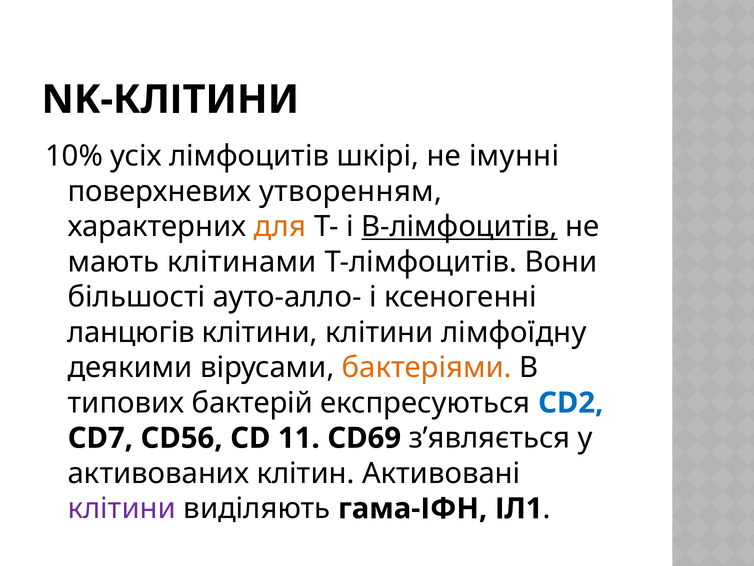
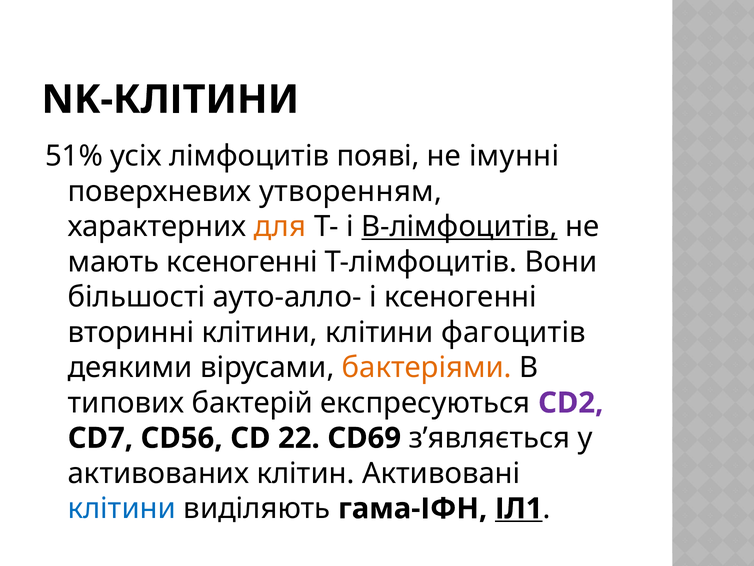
10%: 10% -> 51% (74, 156)
шкірі: шкірі -> появі (378, 156)
мають клітинами: клітинами -> ксеногенні (242, 262)
ланцюгів: ланцюгів -> вторинні (131, 332)
лімфоїдну: лімфоїдну -> фагоцитів (514, 332)
CD2 colour: blue -> purple (571, 403)
11: 11 -> 22 (299, 438)
клітини colour: purple -> blue (122, 508)
ІЛ1 underline: none -> present (519, 508)
